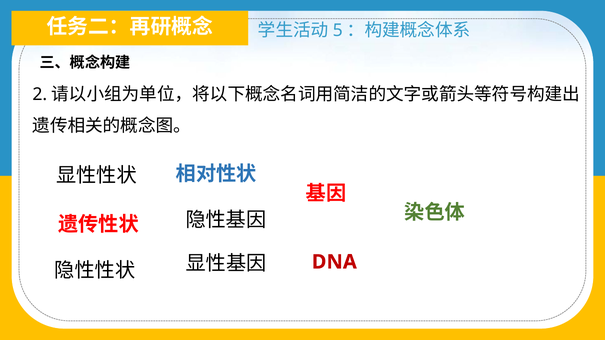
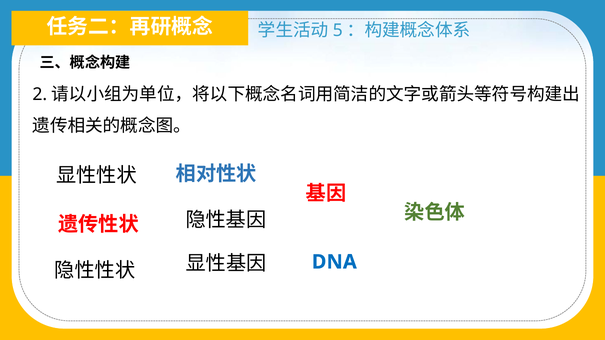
DNA colour: red -> blue (334, 262)
